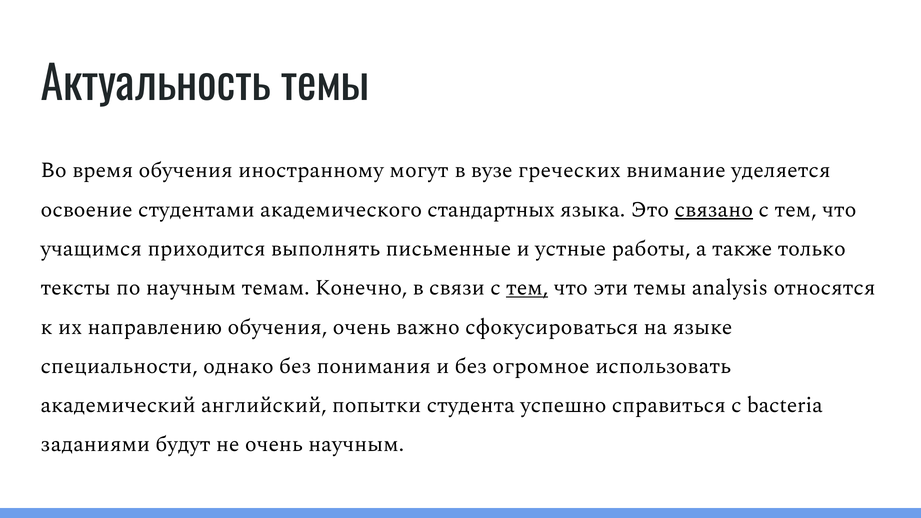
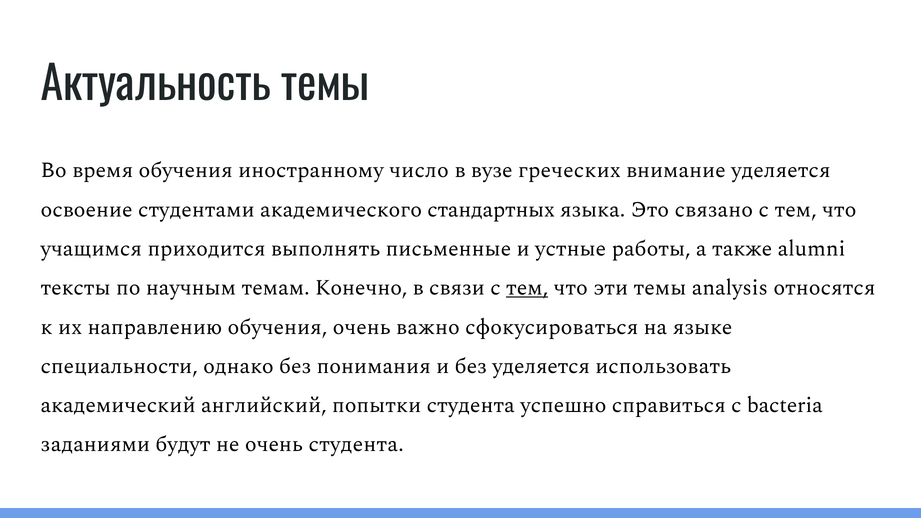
могут: могут -> число (419, 170)
связано underline: present -> none (714, 209)
только: только -> alumni (812, 249)
без огромное: огромное -> уделяется (541, 366)
очень научным: научным -> студента (356, 444)
